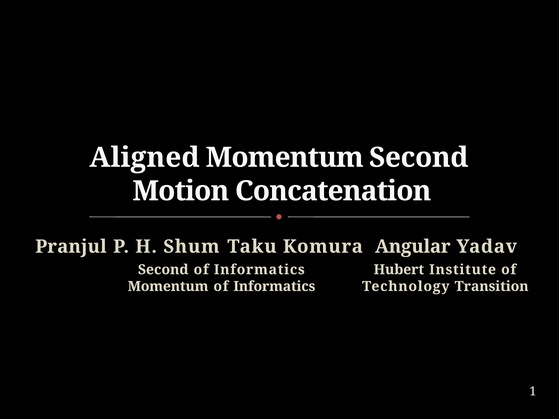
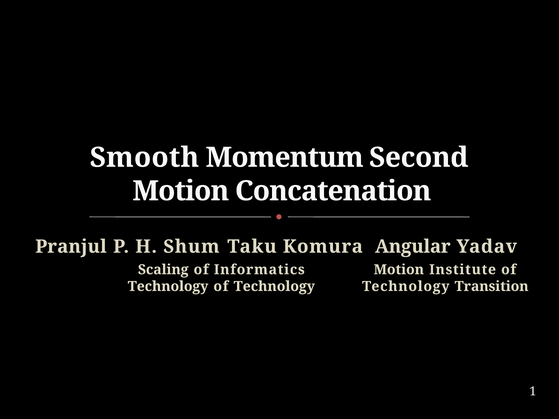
Aligned: Aligned -> Smooth (144, 158)
Second: Second -> Scaling (163, 270)
Hubert: Hubert -> Motion (399, 270)
Momentum: Momentum -> Technology (168, 287)
Informatics: Informatics -> Technology (274, 287)
